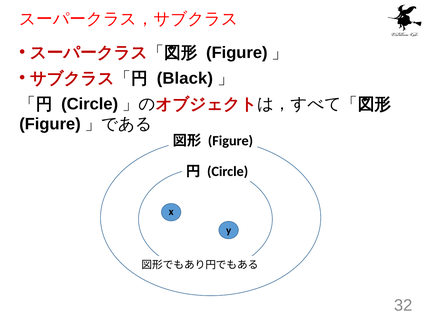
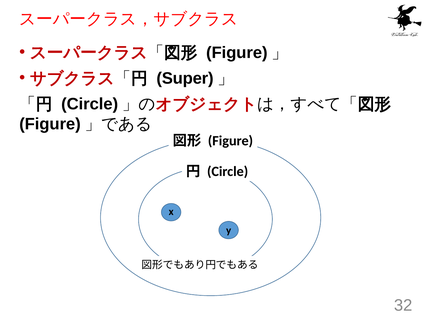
Black: Black -> Super (185, 78)
